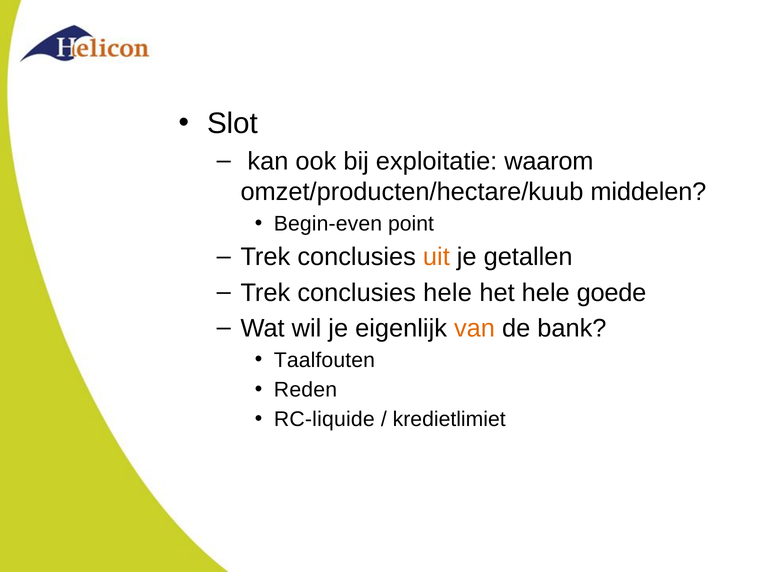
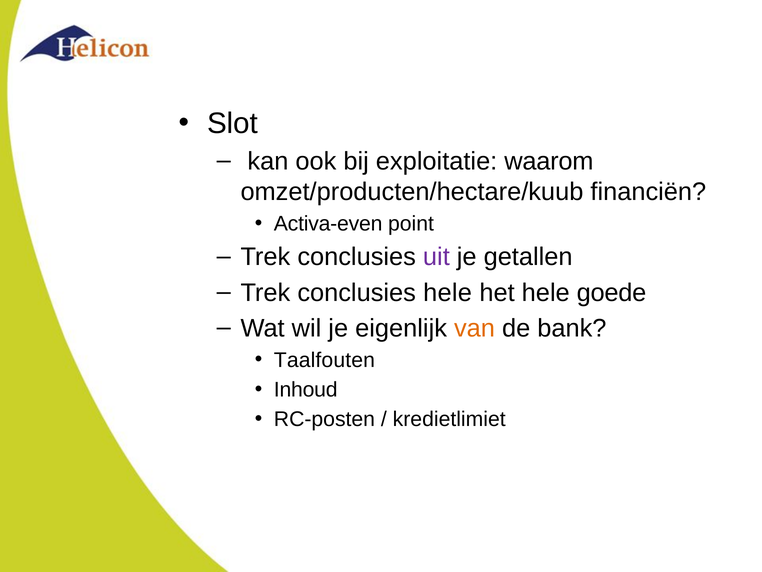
middelen: middelen -> financiën (648, 192)
Begin-even: Begin-even -> Activa-even (328, 224)
uit colour: orange -> purple (436, 257)
Reden: Reden -> Inhoud (306, 389)
RC-liquide: RC-liquide -> RC-posten (324, 419)
